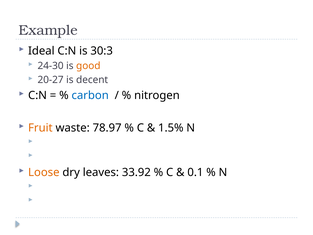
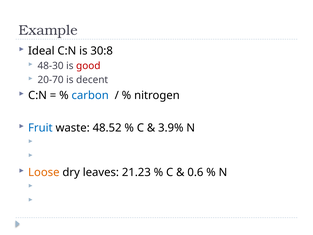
30:3: 30:3 -> 30:8 (102, 51)
24-30: 24-30 -> 48-30 (51, 66)
good colour: orange -> red (88, 66)
20-27: 20-27 -> 20-70 (51, 80)
Fruit colour: orange -> blue (40, 128)
78.97: 78.97 -> 48.52 (107, 128)
1.5%: 1.5% -> 3.9% (171, 128)
33.92: 33.92 -> 21.23 (136, 172)
0.1: 0.1 -> 0.6 (195, 172)
